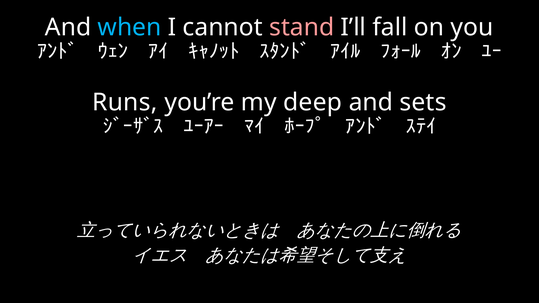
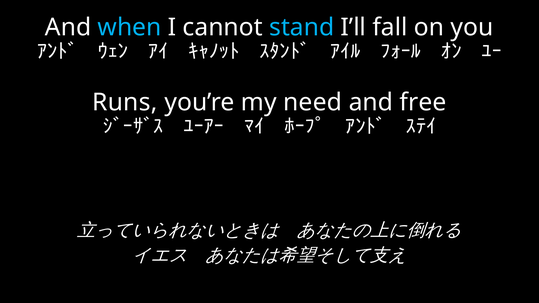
stand colour: pink -> light blue (302, 27)
deep: deep -> need (313, 102)
sets: sets -> free (423, 102)
